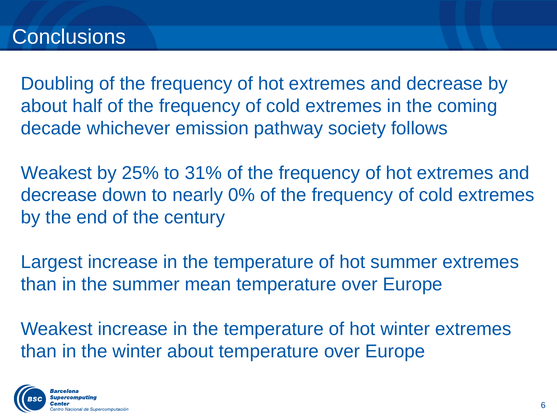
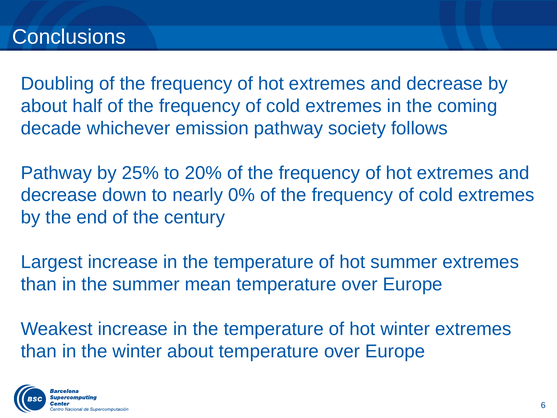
Weakest: Weakest -> Pathway (56, 173)
31%: 31% -> 20% (203, 173)
